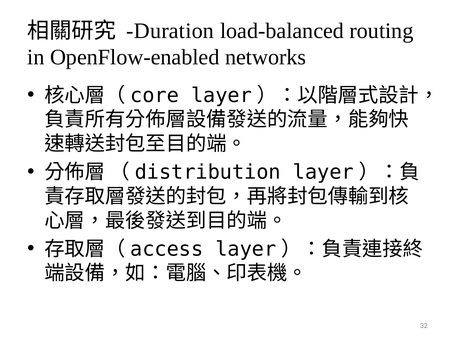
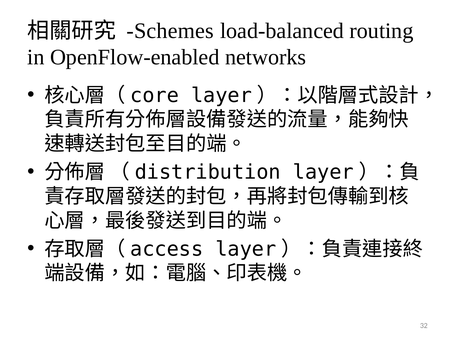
Duration: Duration -> Schemes (170, 31)
